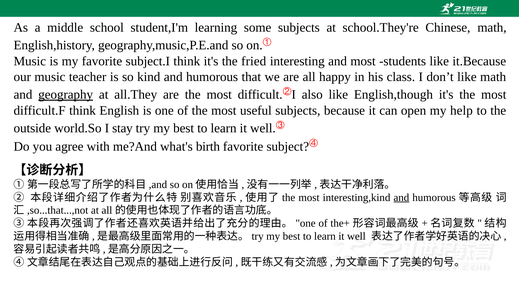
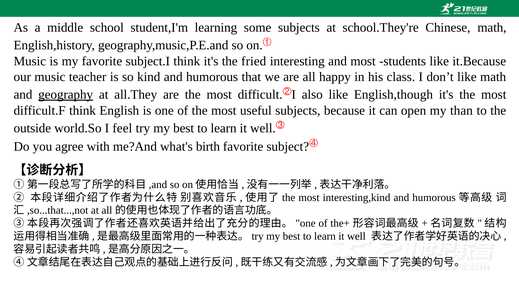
help: help -> than (461, 111)
stay: stay -> feel (122, 128)
and underline: present -> none (401, 197)
